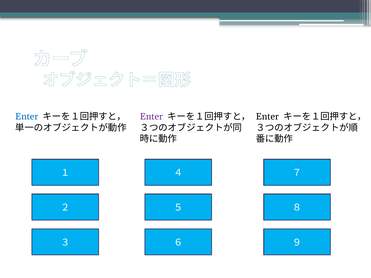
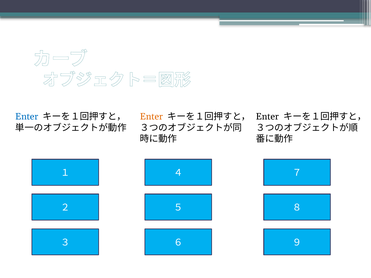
Enter colour: purple -> orange (151, 117)
